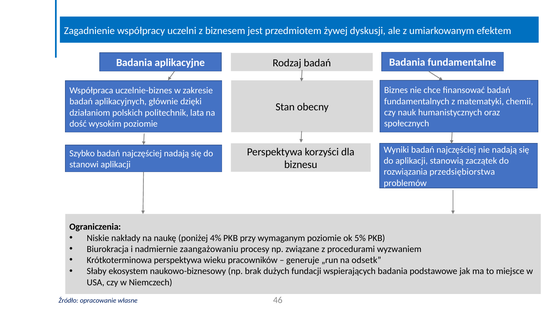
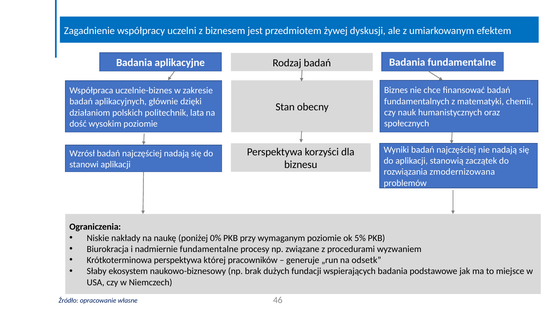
Szybko: Szybko -> Wzrósł (82, 153)
przedsiębiorstwa: przedsiębiorstwa -> zmodernizowana (462, 172)
4%: 4% -> 0% (216, 238)
nadmiernie zaangażowaniu: zaangażowaniu -> fundamentalne (209, 249)
wieku: wieku -> której (215, 260)
